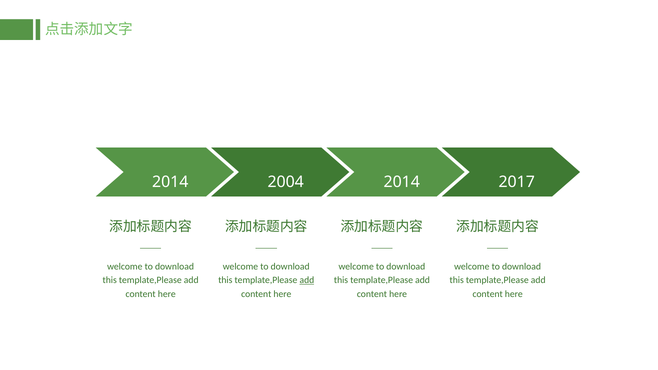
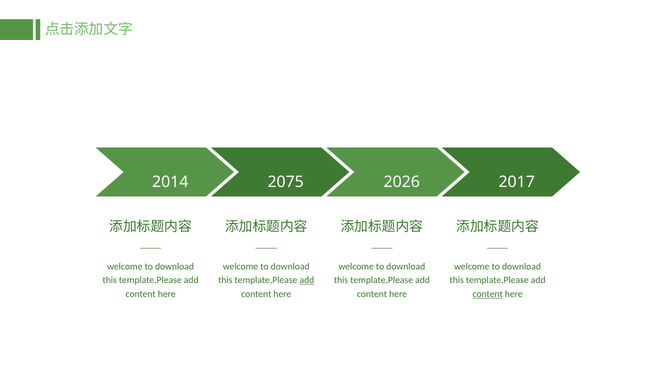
2004: 2004 -> 2075 (286, 182)
2014: 2014 -> 2026 (402, 182)
content underline: none -> present (488, 294)
